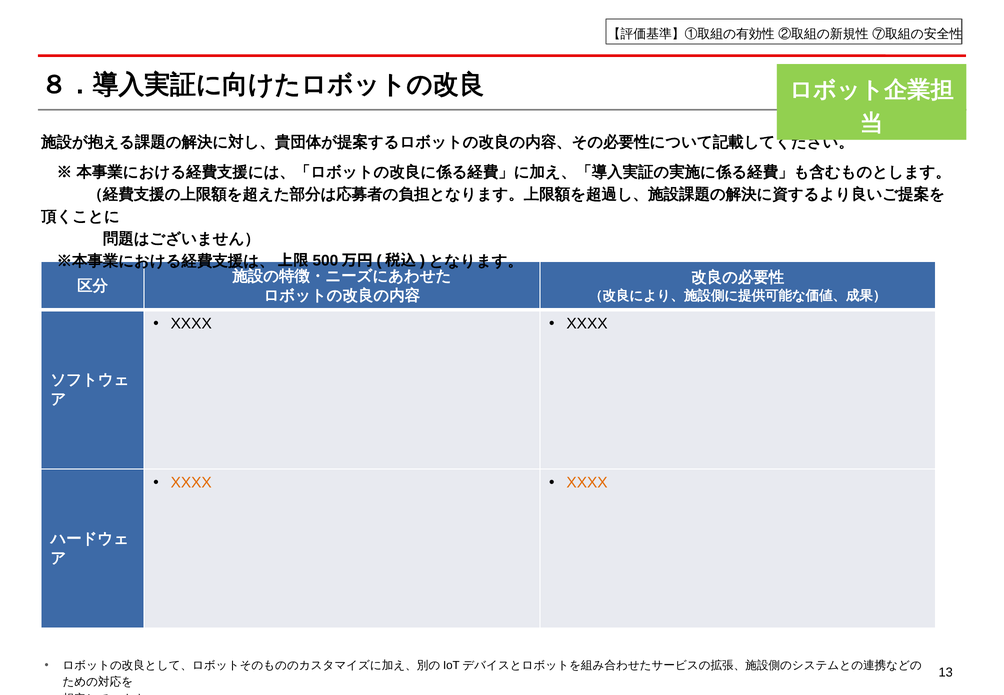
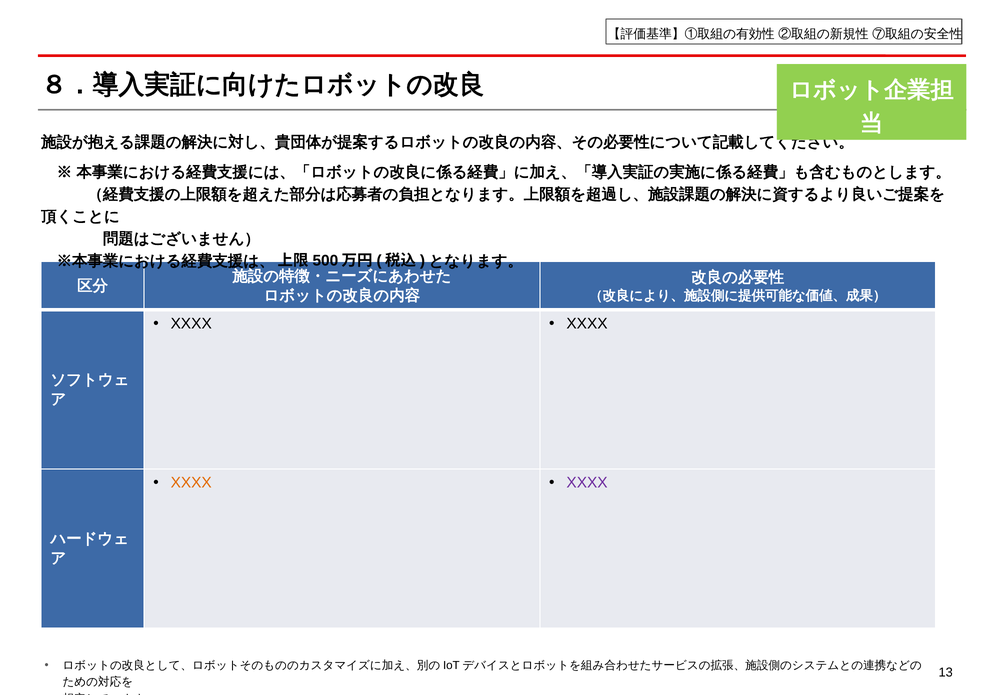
XXXX colour: orange -> purple (587, 482)
